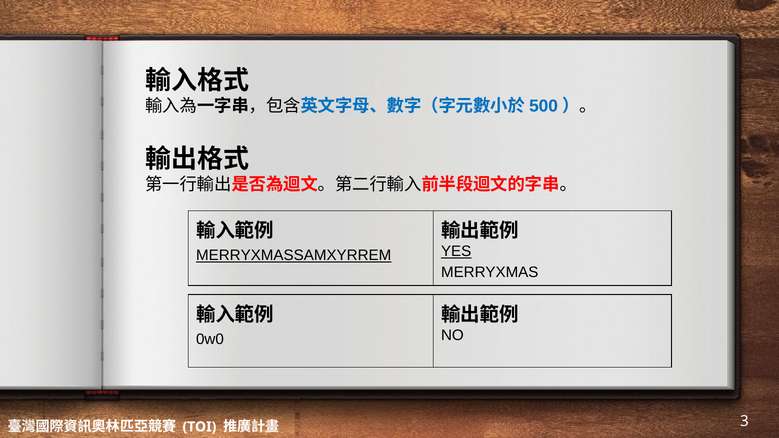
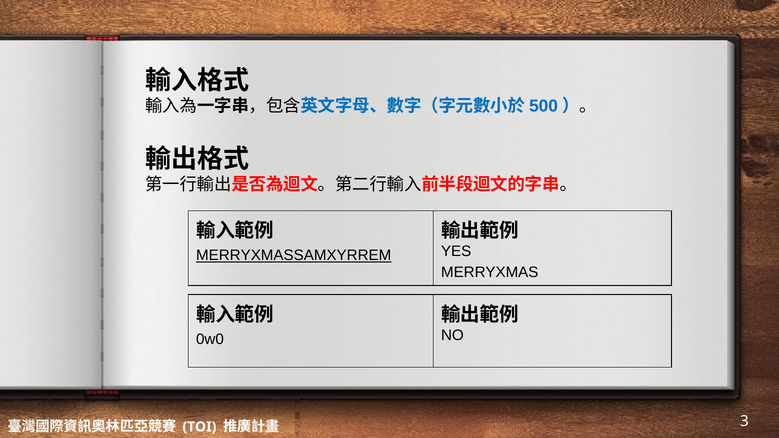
YES underline: present -> none (456, 252)
